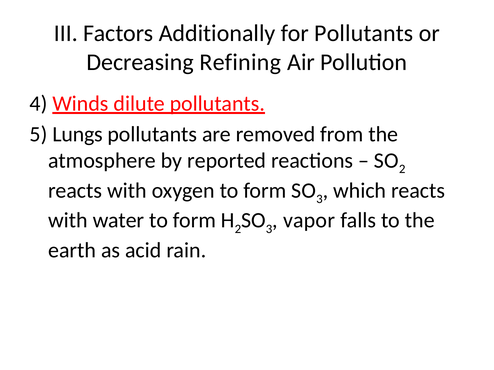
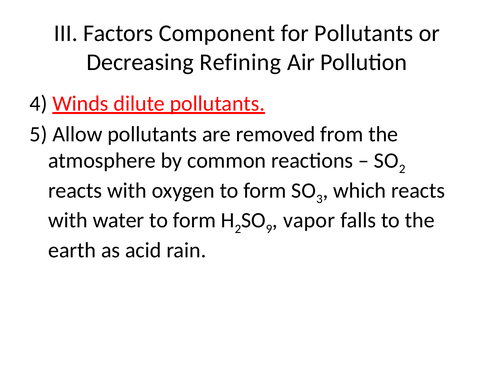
Additionally: Additionally -> Component (217, 33)
Lungs: Lungs -> Allow (77, 134)
reported: reported -> common (227, 161)
3: 3 -> 9 (269, 229)
